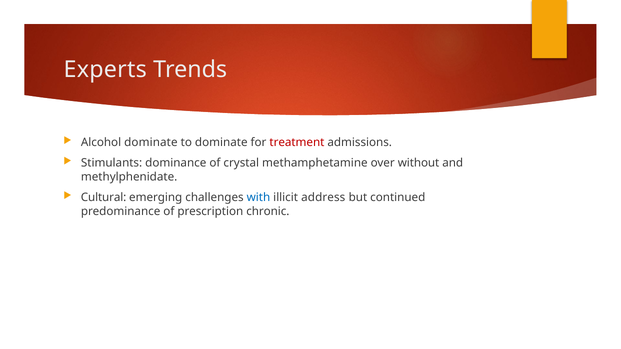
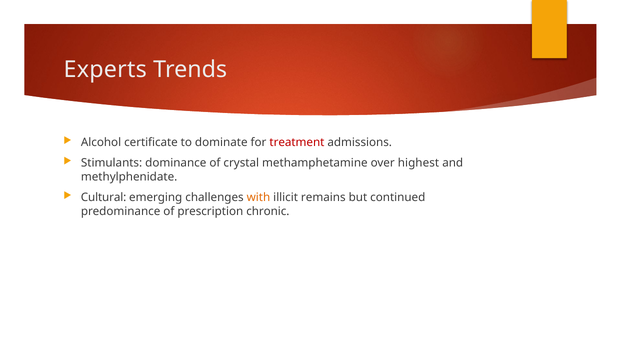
Alcohol dominate: dominate -> certificate (151, 143)
without: without -> highest (418, 163)
with colour: blue -> orange (258, 198)
address: address -> remains (323, 198)
